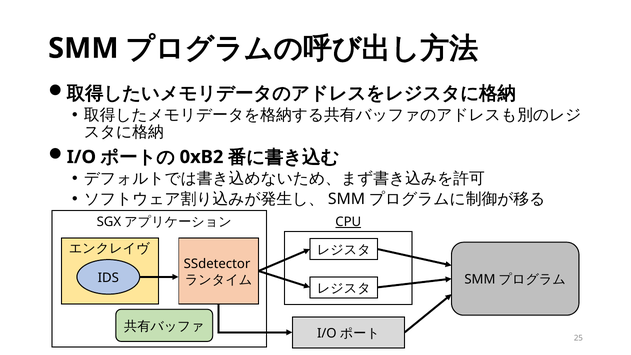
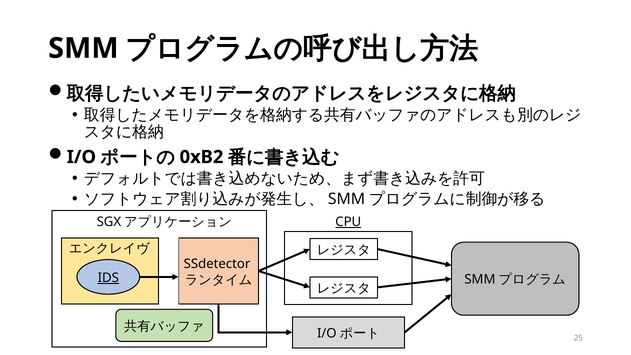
IDS underline: none -> present (108, 278)
